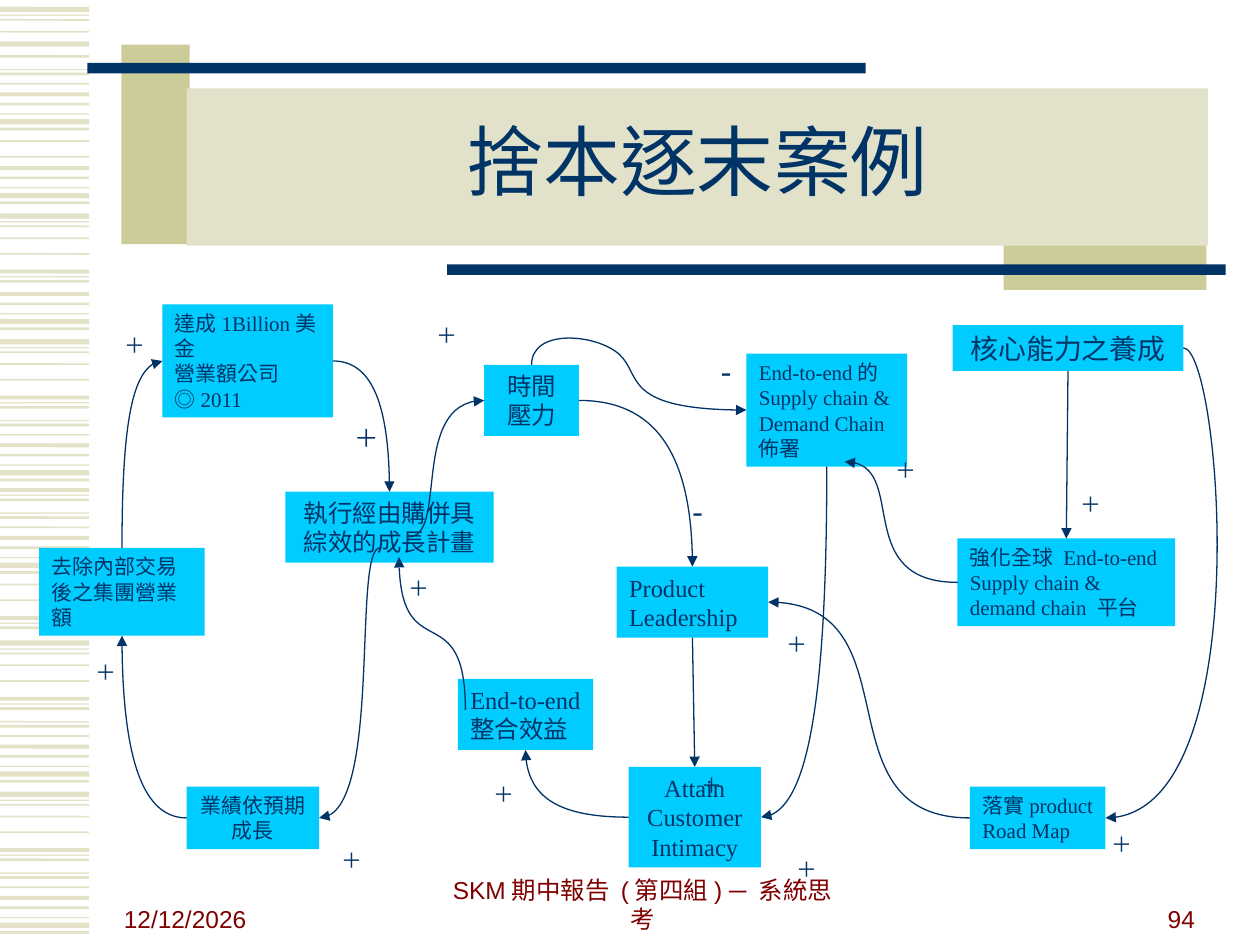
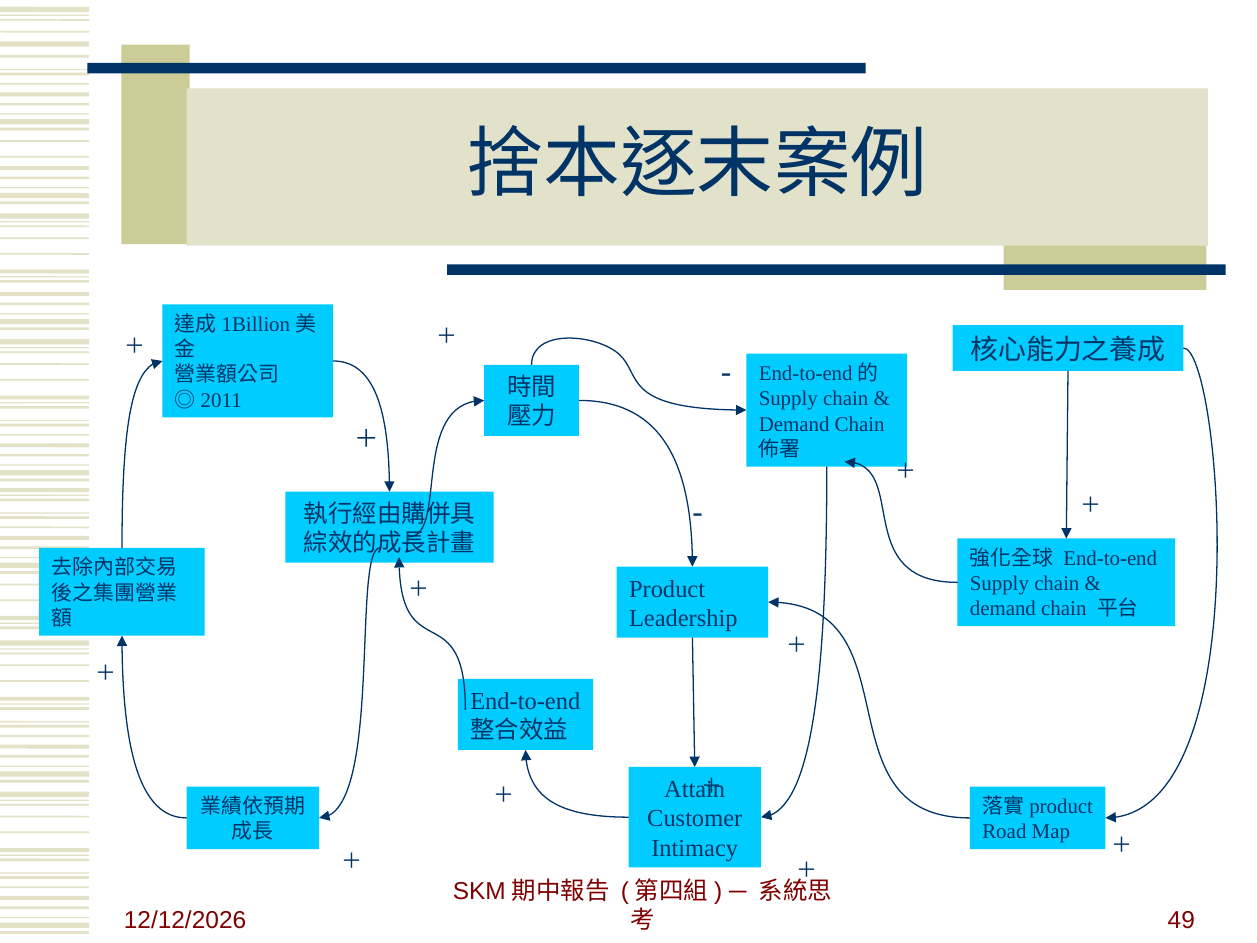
94: 94 -> 49 (1181, 920)
